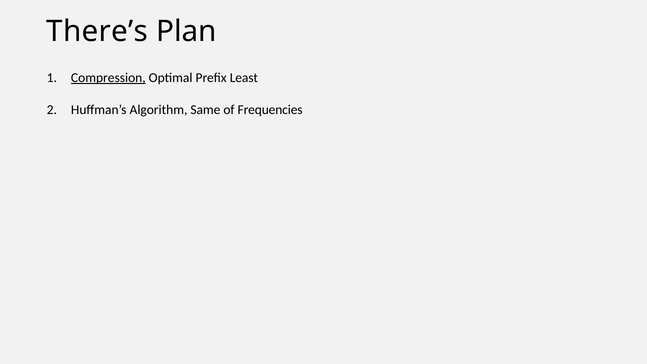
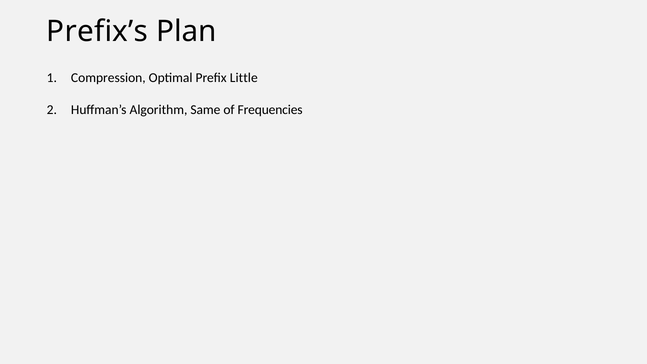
There’s: There’s -> Prefix’s (97, 31)
Compression underline: present -> none (108, 78)
Least: Least -> Little (244, 78)
